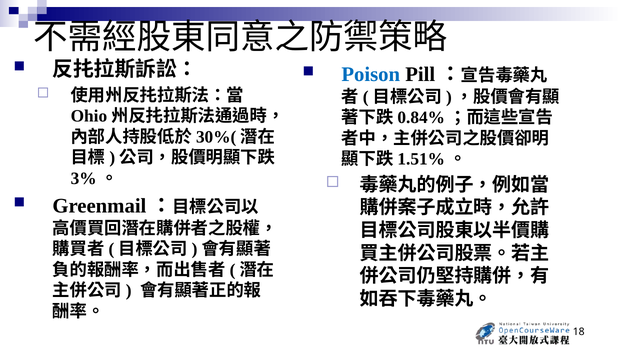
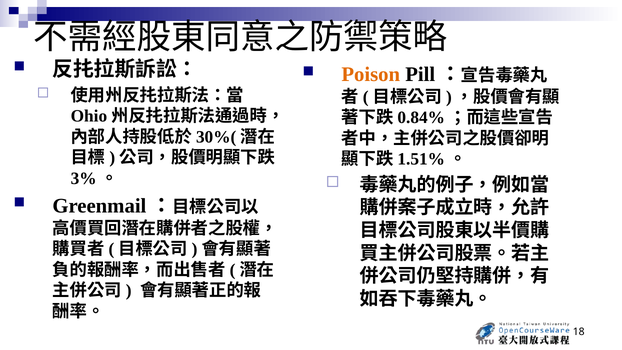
Poison colour: blue -> orange (371, 74)
